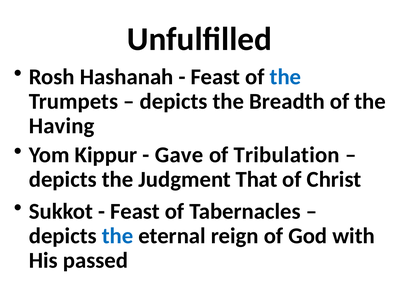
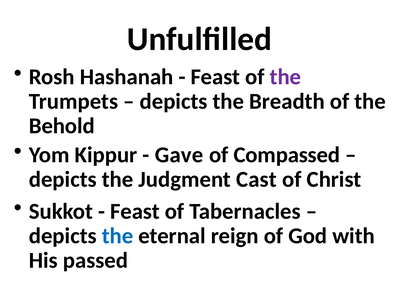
the colour: blue -> purple (285, 77)
Having: Having -> Behold (62, 126)
Tribulation: Tribulation -> Compassed (287, 155)
That: That -> Cast (256, 180)
